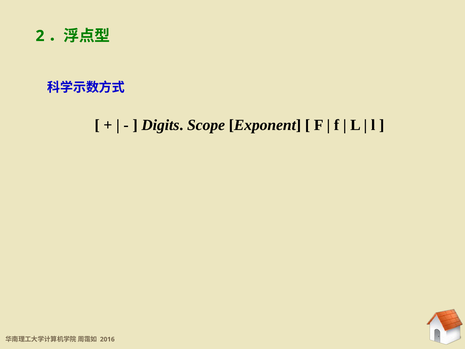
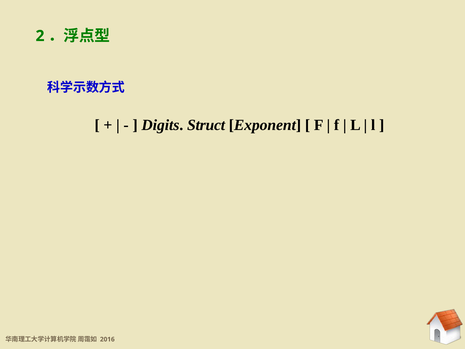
Scope: Scope -> Struct (206, 125)
